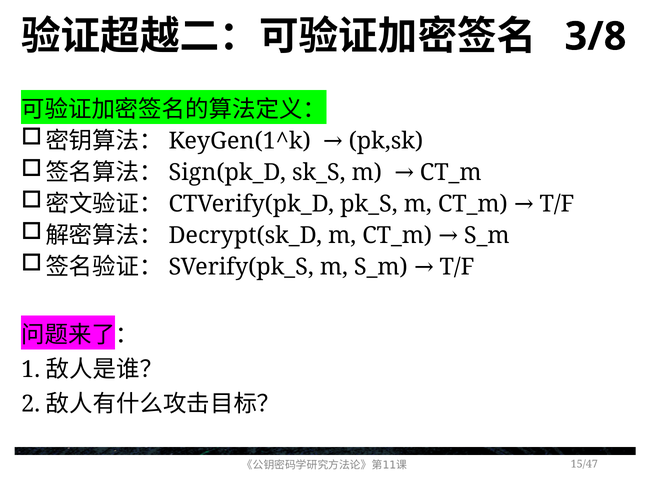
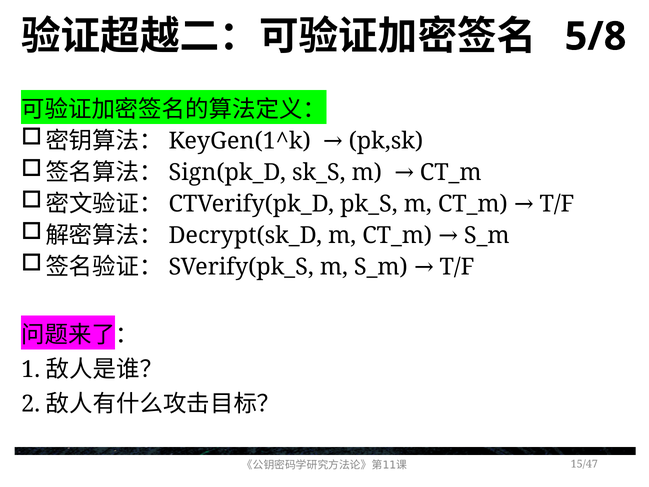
3/8: 3/8 -> 5/8 (596, 36)
